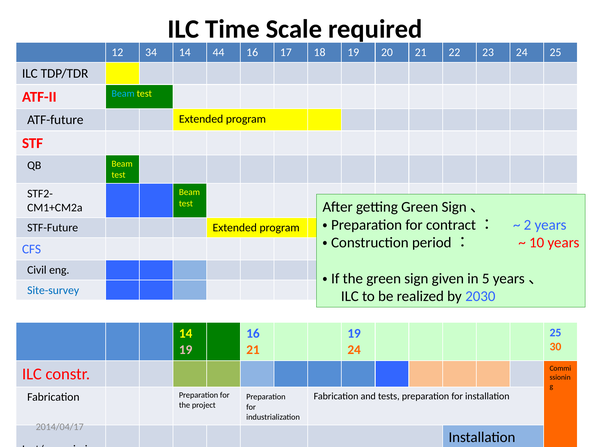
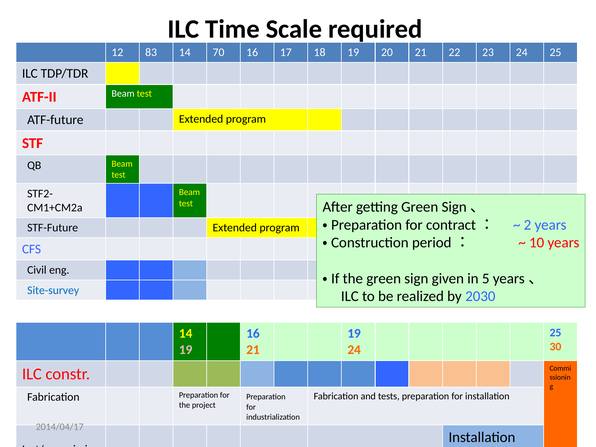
34: 34 -> 83 (151, 52)
44: 44 -> 70 (219, 52)
Beam colour: light blue -> white (123, 94)
